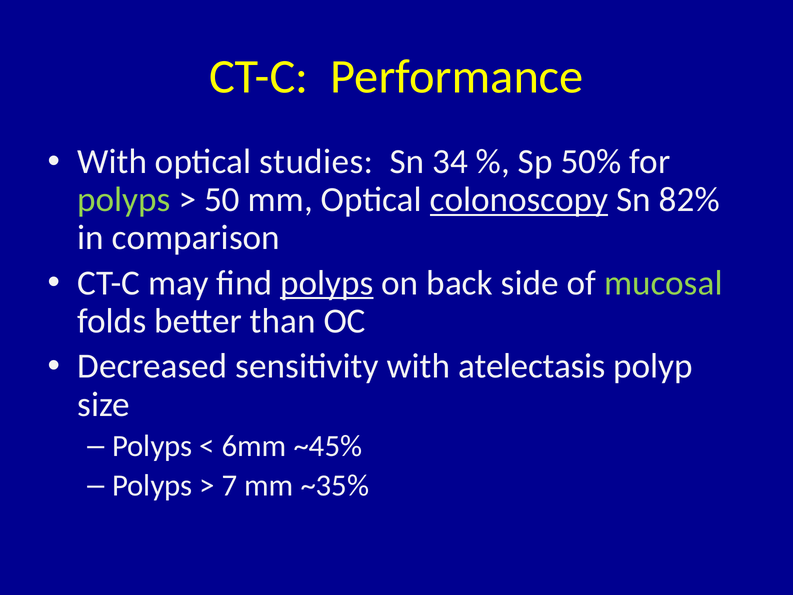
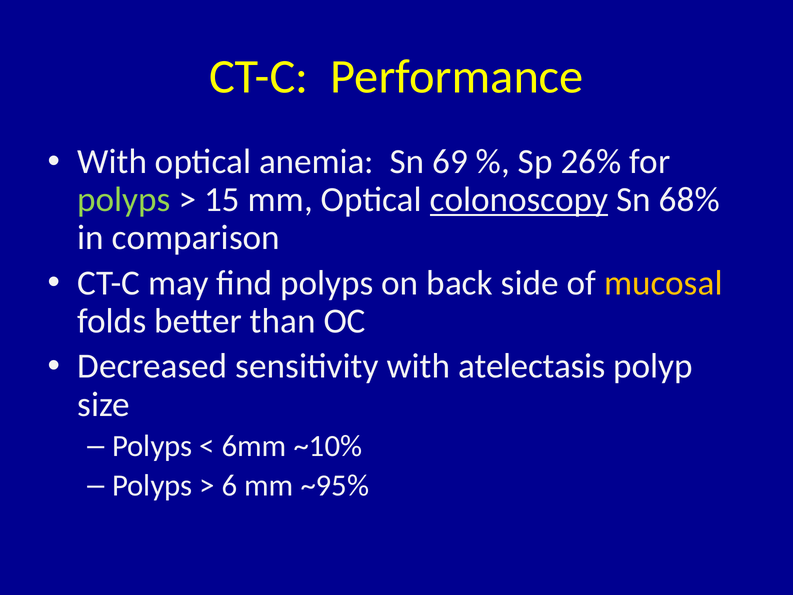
studies: studies -> anemia (316, 162)
34: 34 -> 69 (450, 162)
50%: 50% -> 26% (591, 162)
50: 50 -> 15 (222, 200)
82%: 82% -> 68% (689, 200)
polyps underline: present -> none (327, 283)
mucosal colour: light green -> yellow (663, 283)
~45%: ~45% -> ~10% (328, 446)
7: 7 -> 6 (230, 486)
~35%: ~35% -> ~95% (335, 486)
